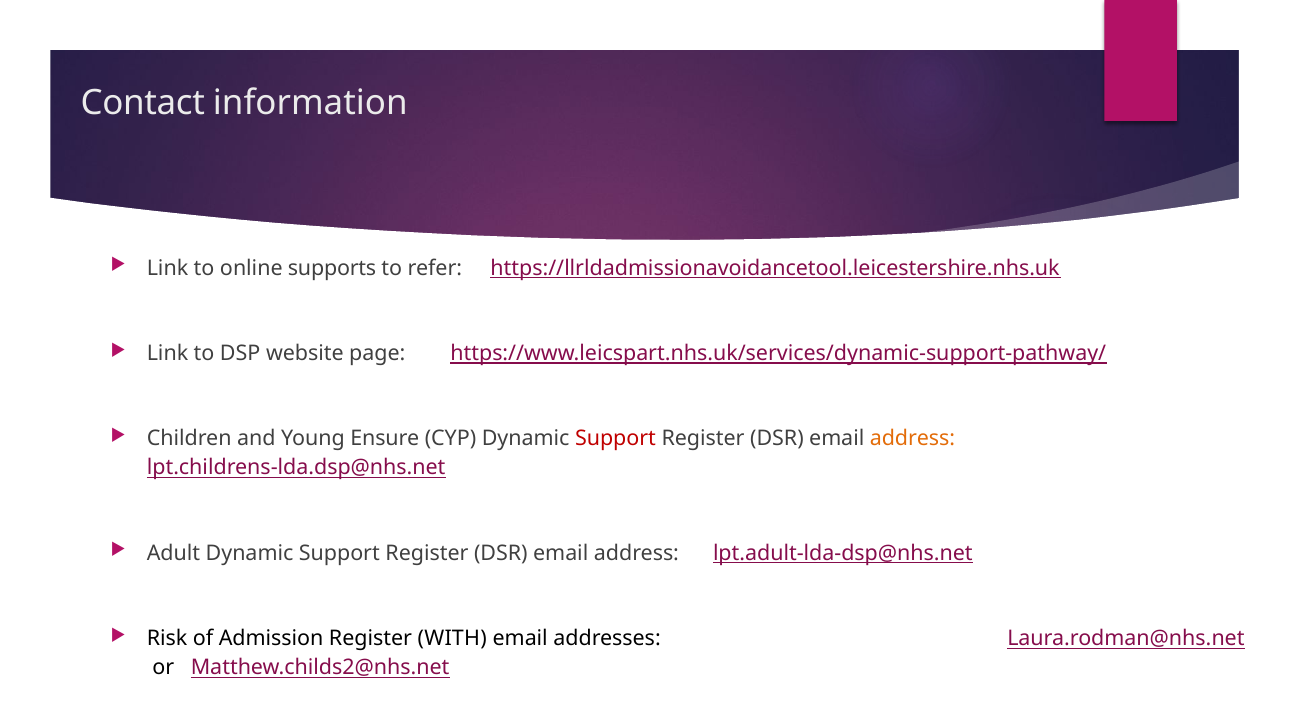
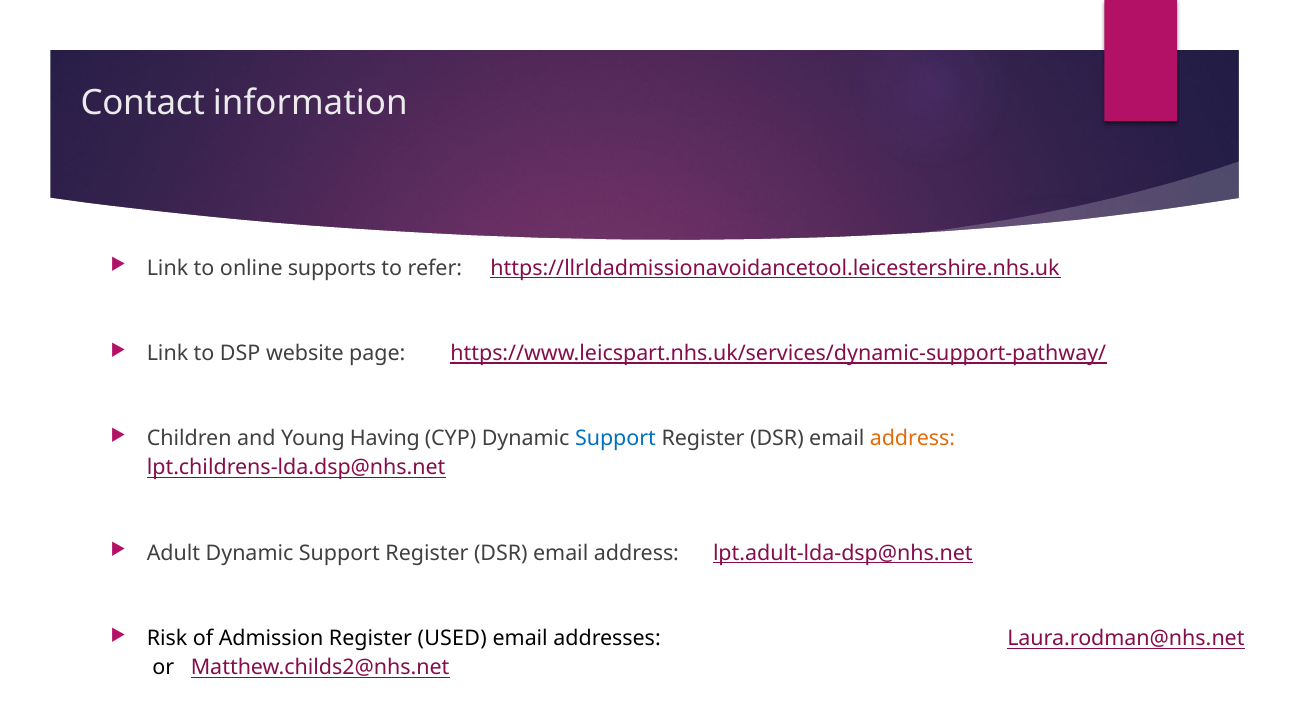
Ensure: Ensure -> Having (385, 438)
Support colour: red -> blue (615, 438)
WITH: WITH -> USED (452, 638)
